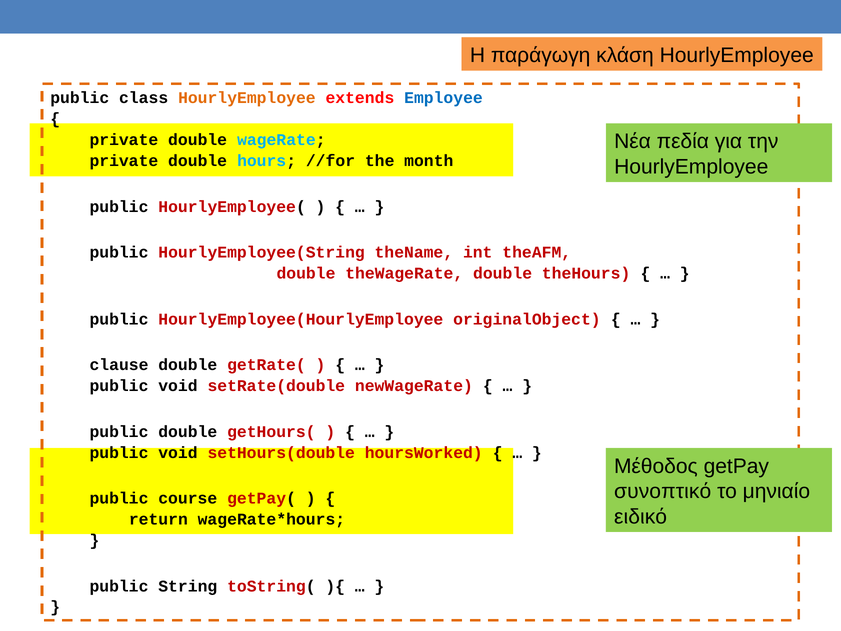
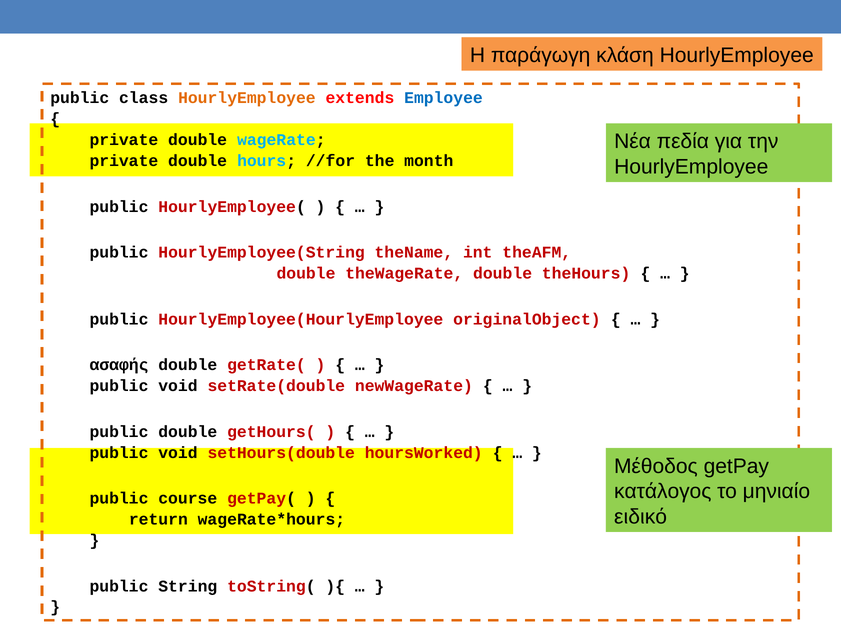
clause: clause -> ασαφής (119, 365)
συνοπτικό: συνοπτικό -> κατάλογος (663, 491)
